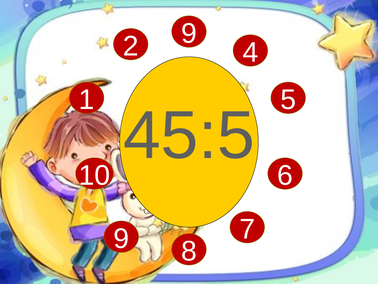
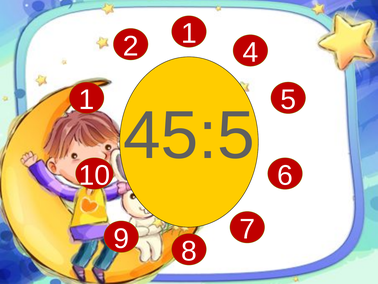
2 9: 9 -> 1 (189, 33)
